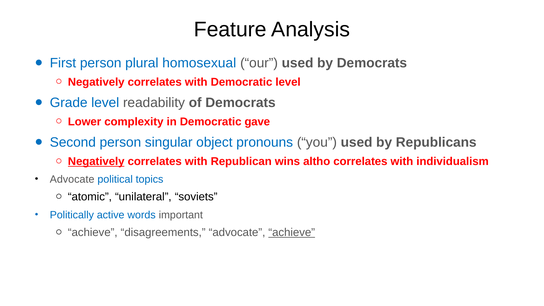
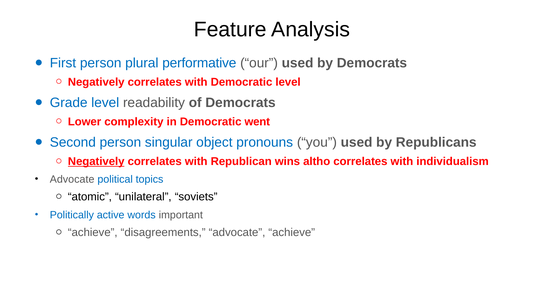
homosexual: homosexual -> performative (199, 63)
gave: gave -> went (257, 122)
achieve underline: present -> none (292, 232)
